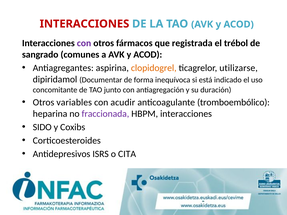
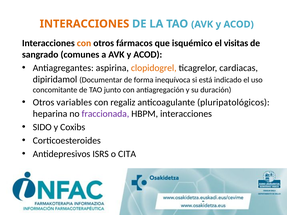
INTERACCIONES colour: red -> orange (84, 24)
con colour: purple -> orange (84, 43)
registrada: registrada -> isquémico (192, 43)
trébol: trébol -> visitas (236, 43)
utilizarse: utilizarse -> cardiacas (239, 68)
acudir: acudir -> regaliz (123, 102)
tromboembólico: tromboembólico -> pluripatológicos (233, 102)
